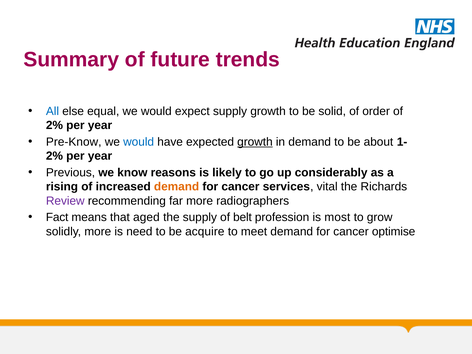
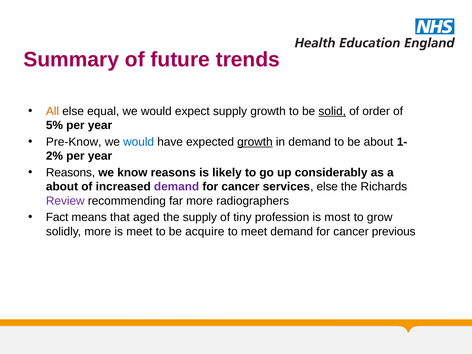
All colour: blue -> orange (52, 111)
solid underline: none -> present (332, 111)
2%: 2% -> 5% (54, 125)
Previous: Previous -> Reasons (71, 172)
rising: rising -> about (62, 187)
demand colour: orange -> purple (177, 187)
services vital: vital -> else (327, 187)
belt: belt -> tiny (242, 217)
is need: need -> meet (139, 231)
optimise: optimise -> previous (394, 231)
